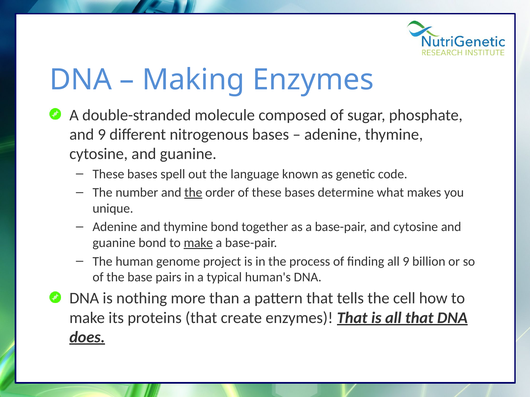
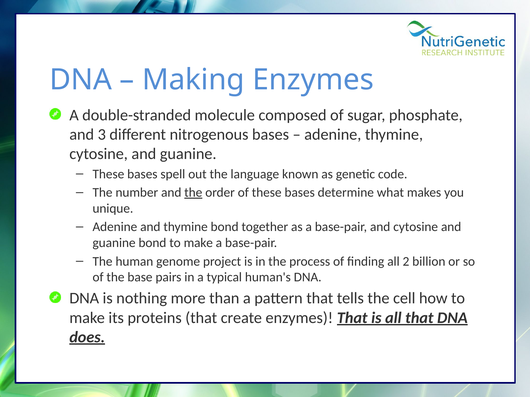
and 9: 9 -> 3 (102, 135)
make underline: present -> none (198, 243)
all 9: 9 -> 2 (406, 262)
